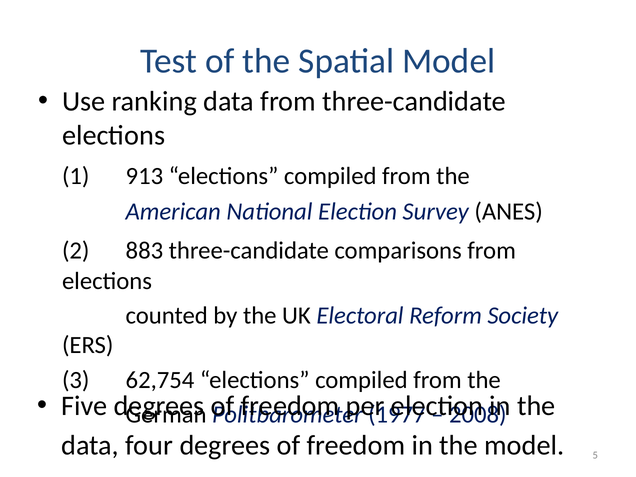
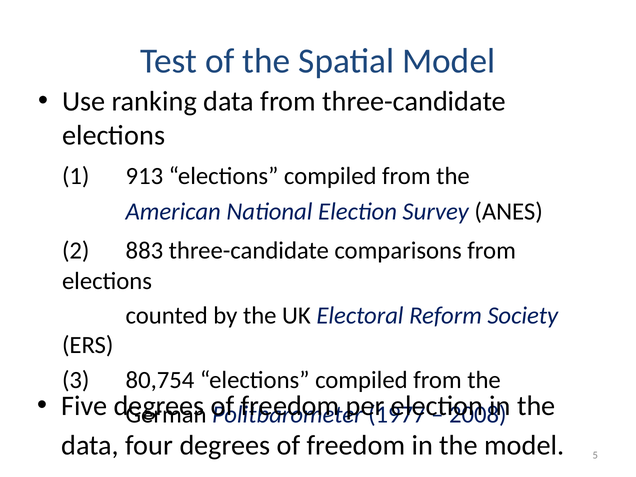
62,754: 62,754 -> 80,754 (160, 380)
